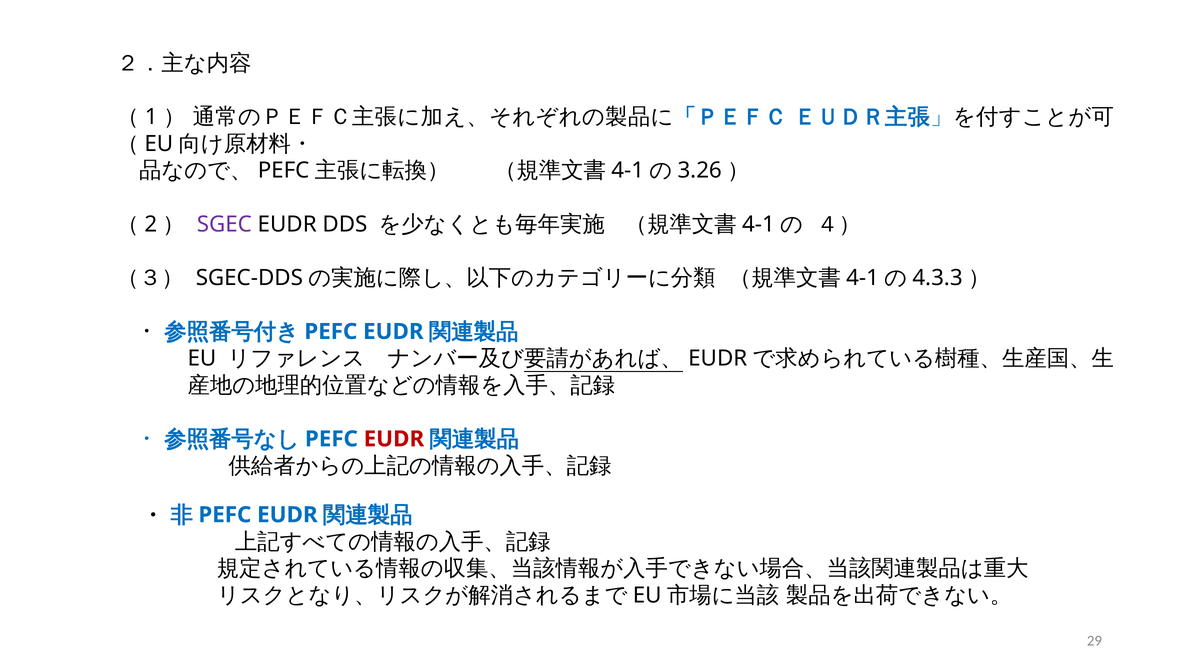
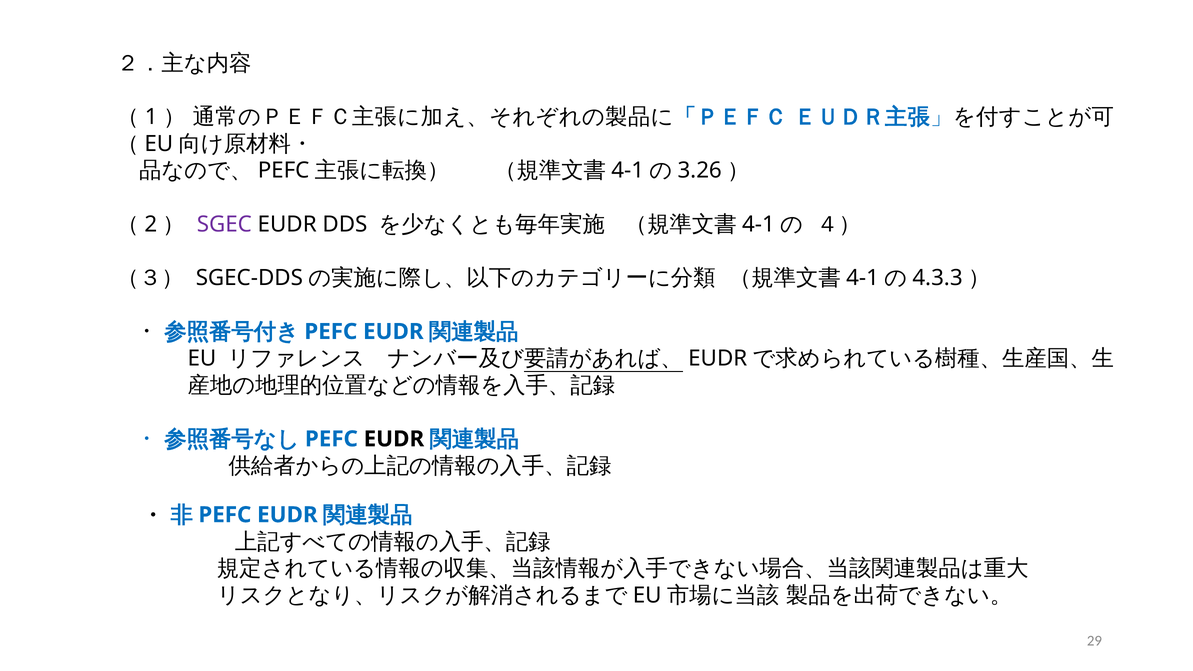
EUDR colour: red -> black (394, 439)
